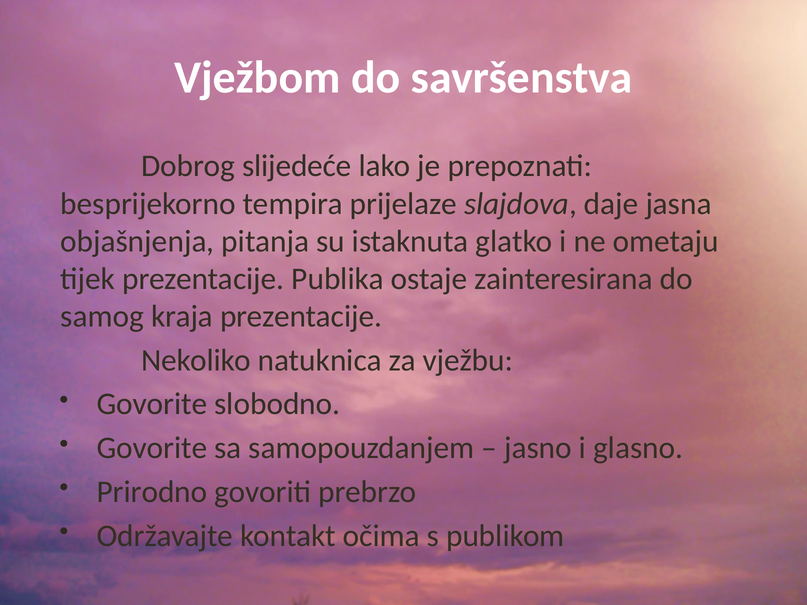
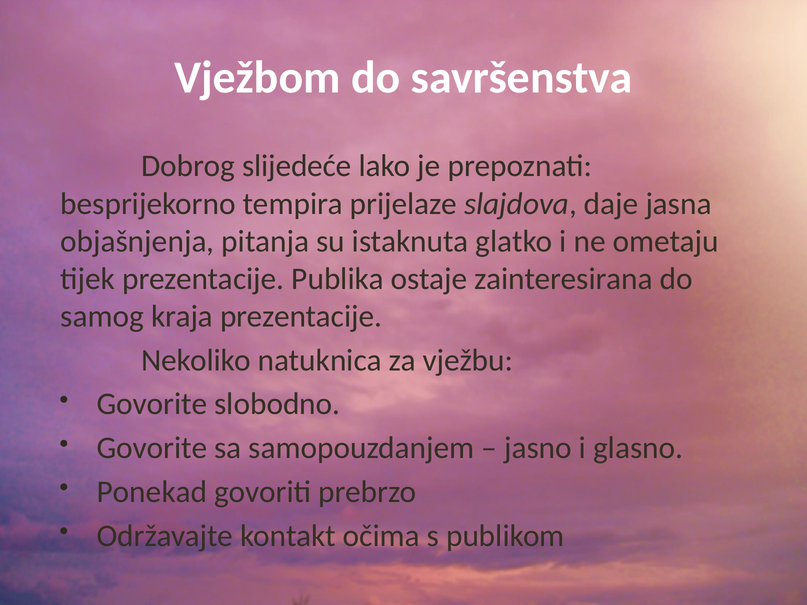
Prirodno: Prirodno -> Ponekad (152, 492)
